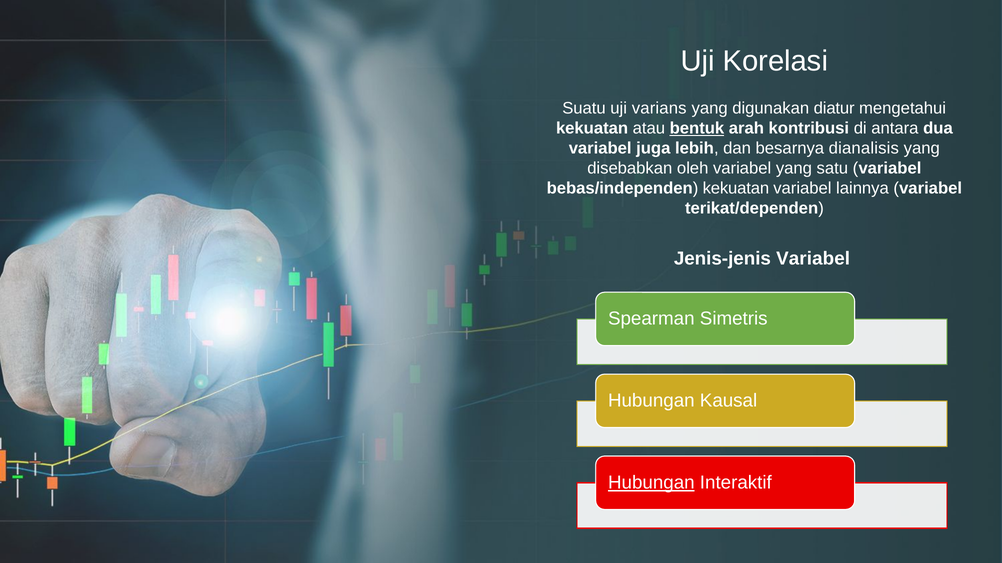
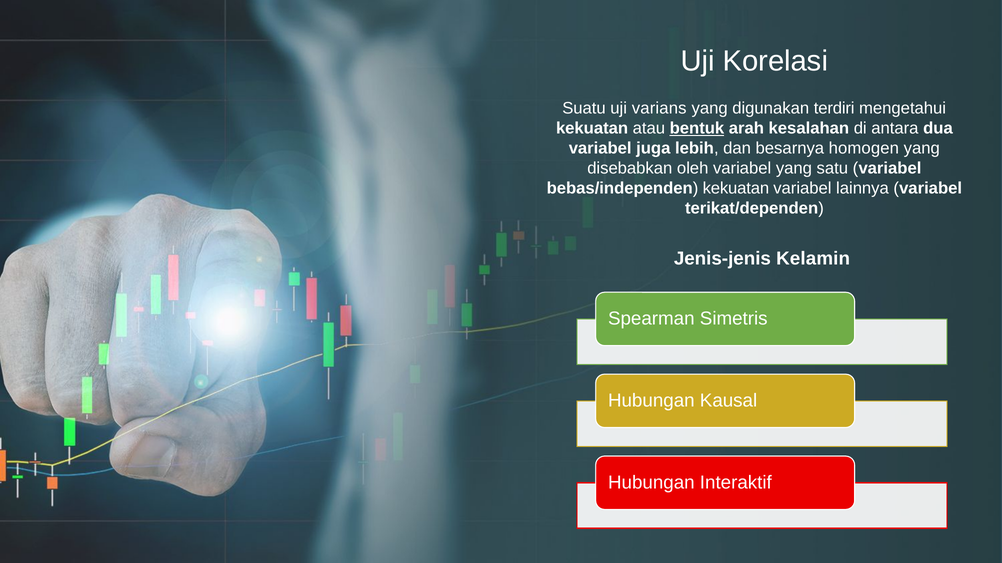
diatur: diatur -> terdiri (834, 108)
kontribusi: kontribusi -> kesalahan (809, 128)
dianalisis: dianalisis -> homogen (864, 148)
Jenis-jenis Variabel: Variabel -> Kelamin (813, 259)
Hubungan underline: present -> none (651, 483)
